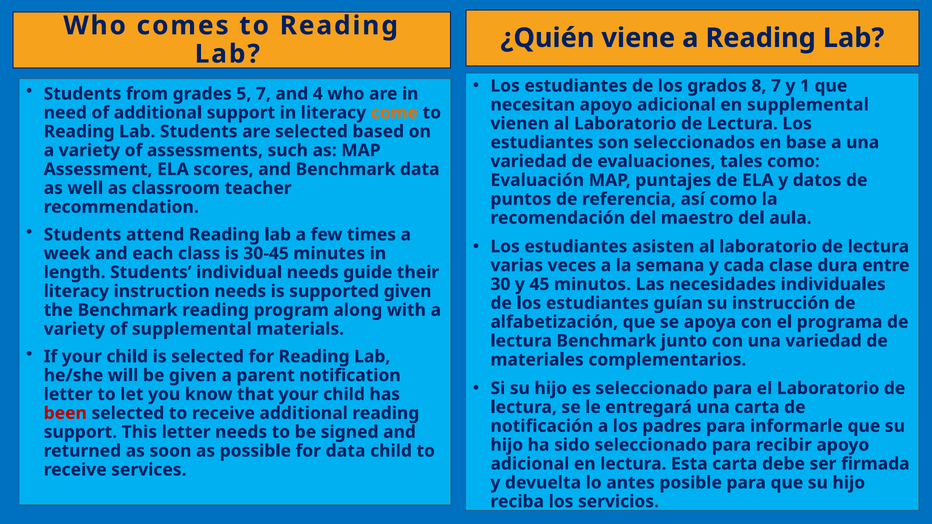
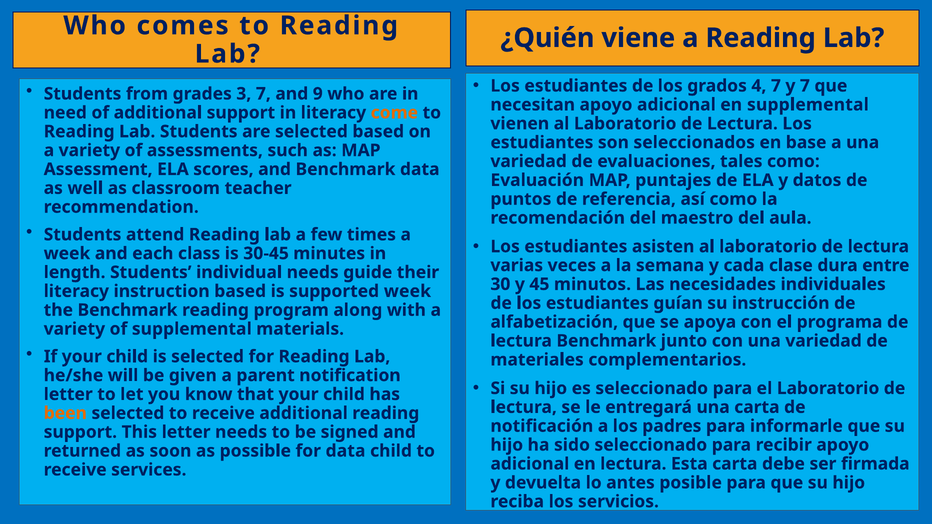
8: 8 -> 4 (759, 86)
y 1: 1 -> 7 (805, 86)
5: 5 -> 3 (244, 94)
4: 4 -> 9 (318, 94)
instruction needs: needs -> based (240, 291)
supported given: given -> week (407, 291)
been colour: red -> orange (65, 413)
